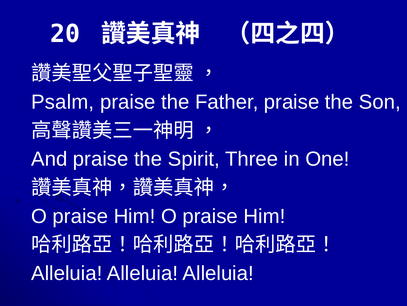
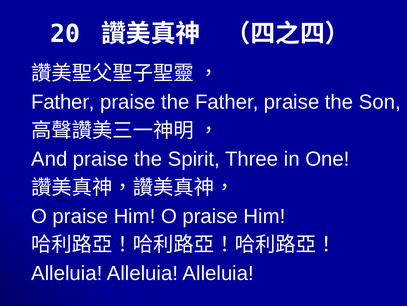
Psalm: Psalm -> Father (63, 102)
